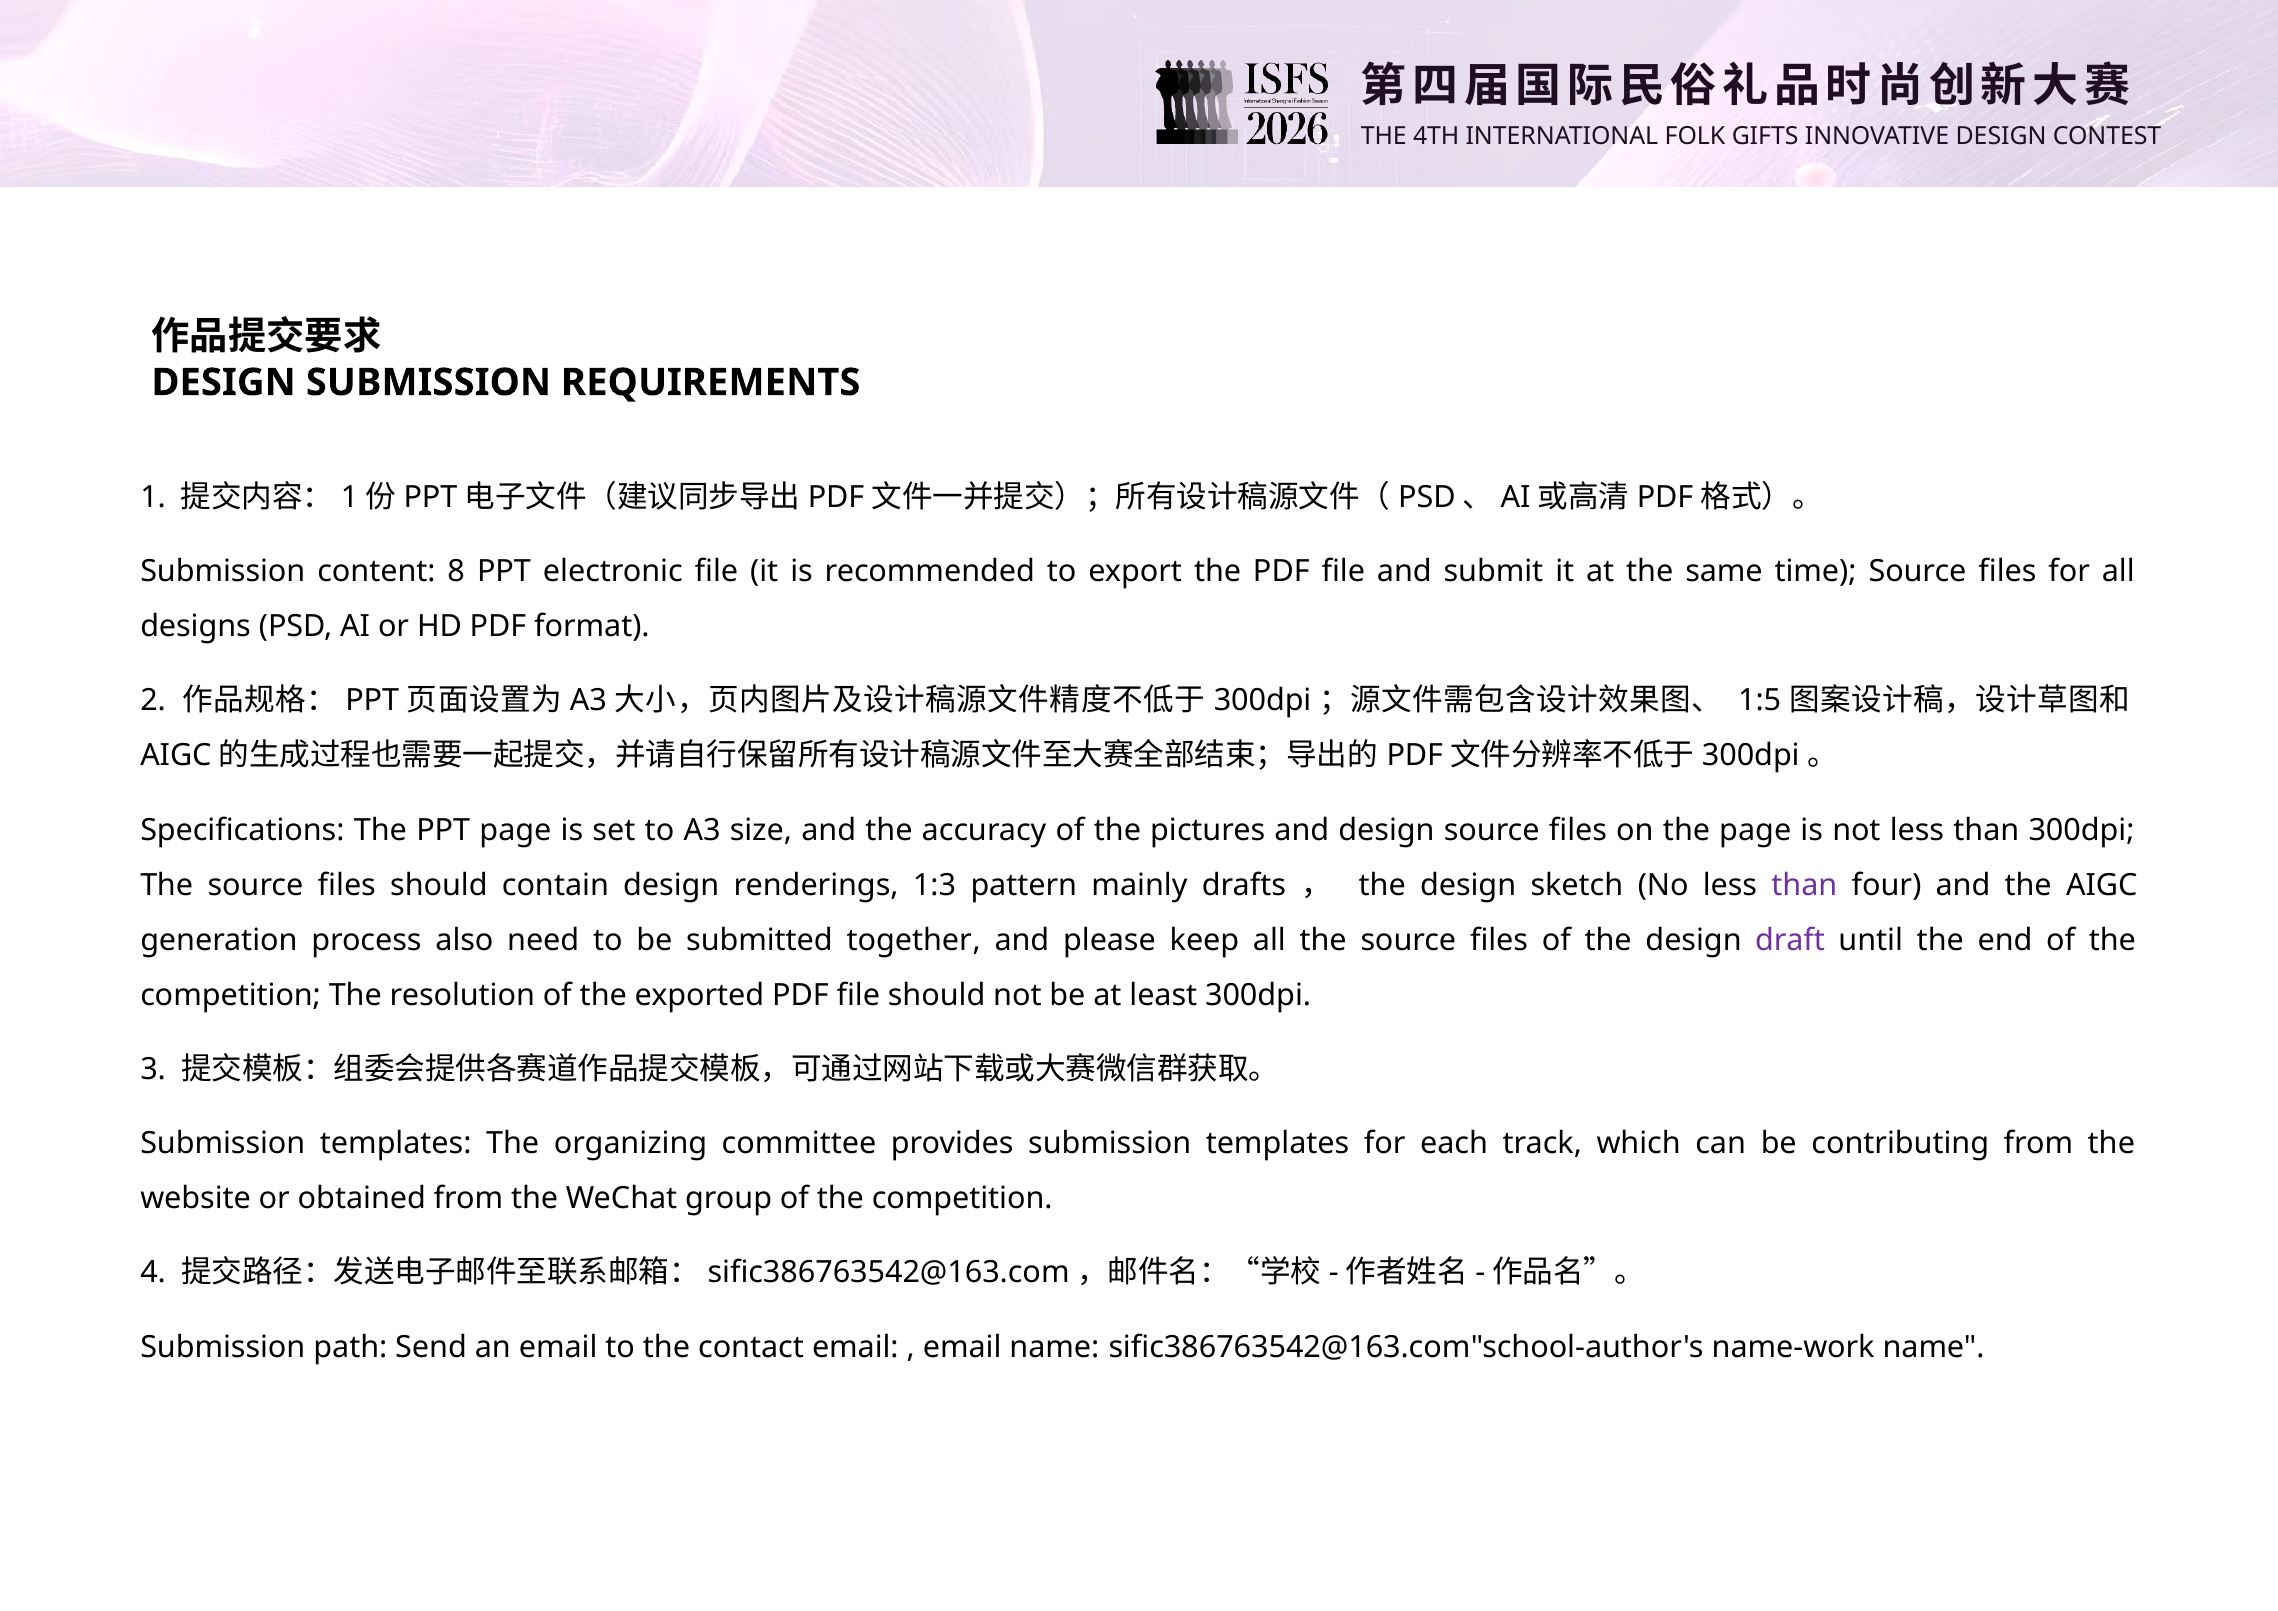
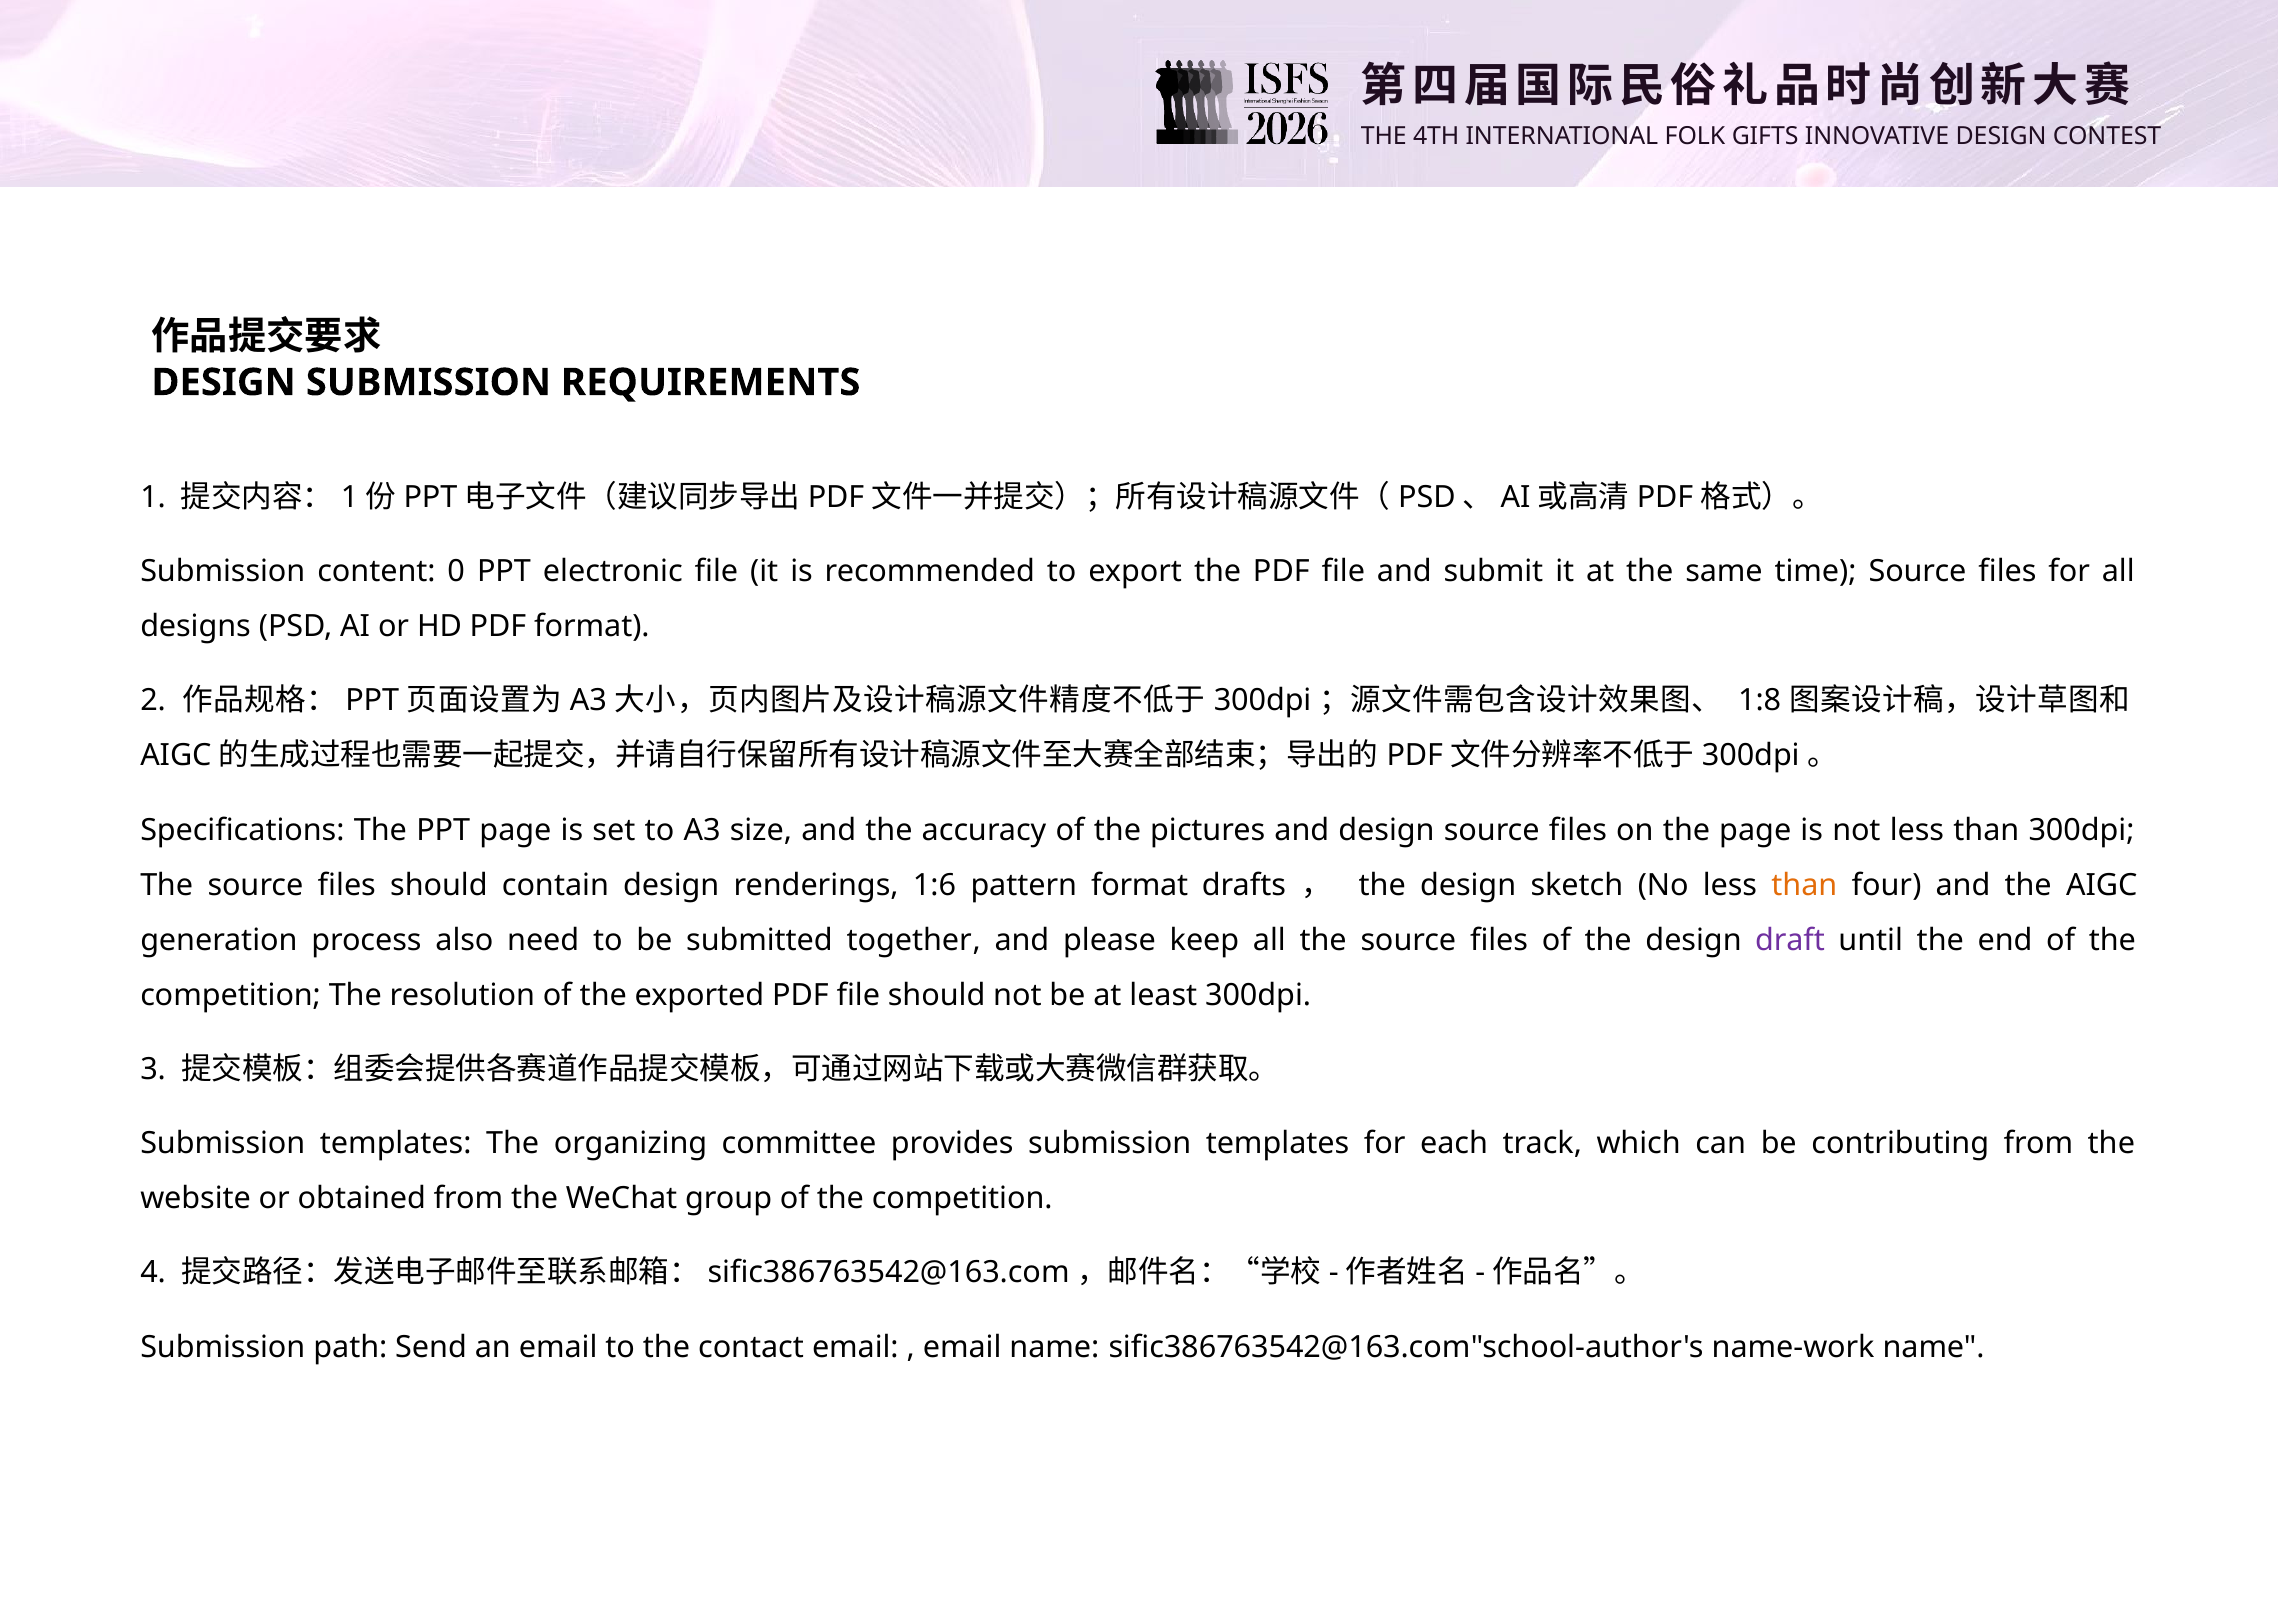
8: 8 -> 0 (456, 571)
1:5: 1:5 -> 1:8 (1760, 701)
1:3: 1:3 -> 1:6 (935, 885)
pattern mainly: mainly -> format (1140, 885)
than colour: purple -> orange (1804, 885)
